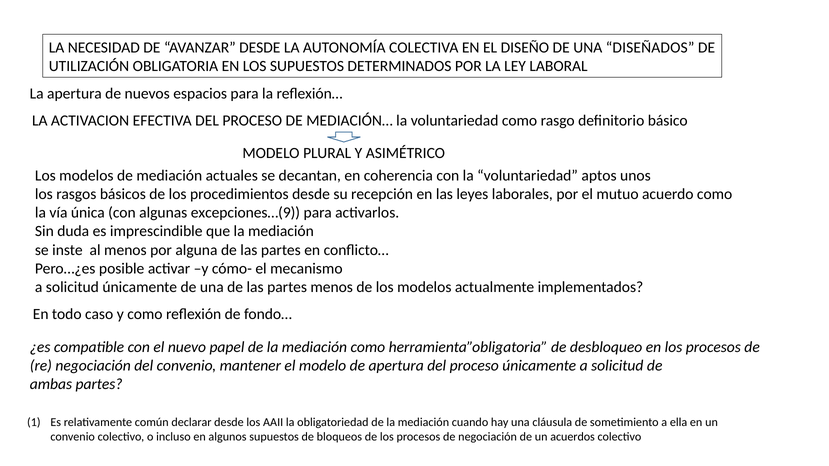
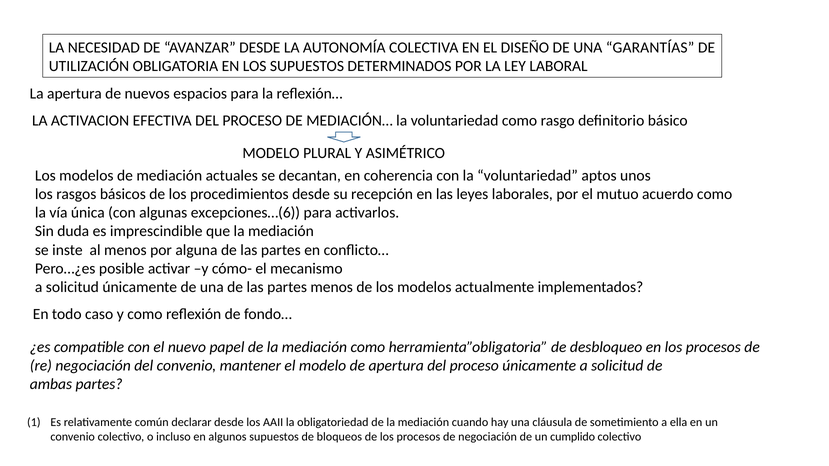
DISEÑADOS: DISEÑADOS -> GARANTÍAS (650, 48)
excepciones…(9: excepciones…(9 -> excepciones…(6 (245, 213)
acuerdos: acuerdos -> cumplido (573, 437)
